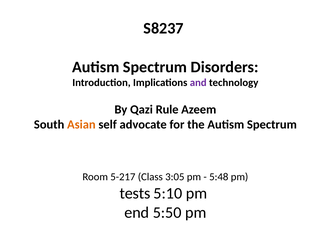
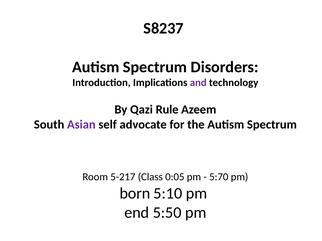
Asian colour: orange -> purple (81, 125)
3:05: 3:05 -> 0:05 (175, 177)
5:48: 5:48 -> 5:70 (219, 177)
tests: tests -> born (135, 194)
